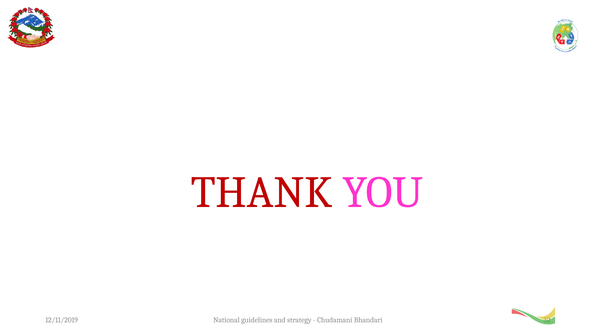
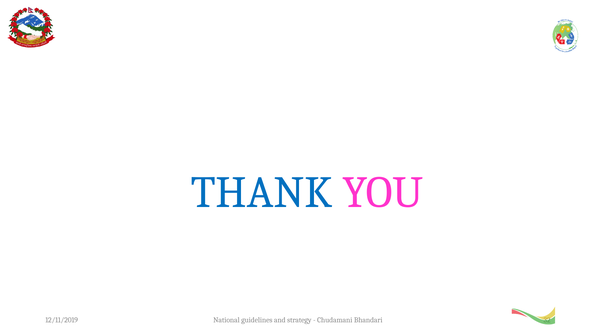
THANK colour: red -> blue (262, 192)
